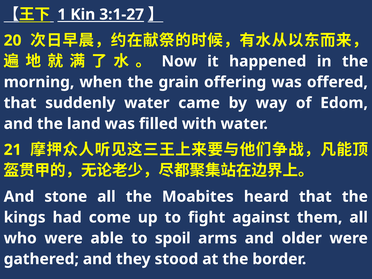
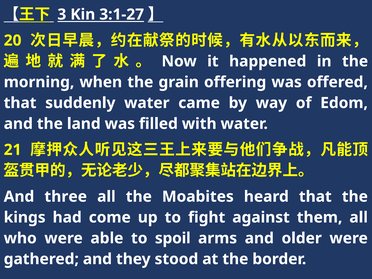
1: 1 -> 3 (62, 14)
stone: stone -> three (66, 197)
